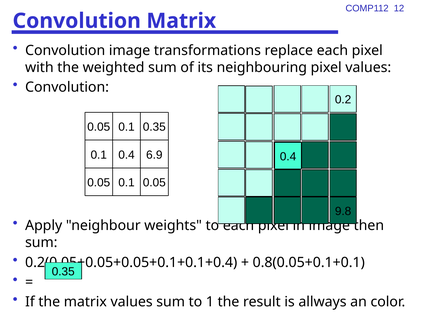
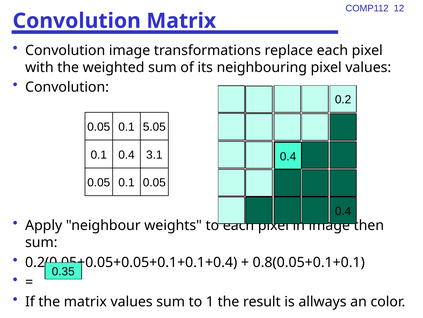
0.1 0.35: 0.35 -> 5.05 (154, 127)
6.9: 6.9 -> 3.1 (154, 154)
9.8: 9.8 -> 0.4 (343, 211)
